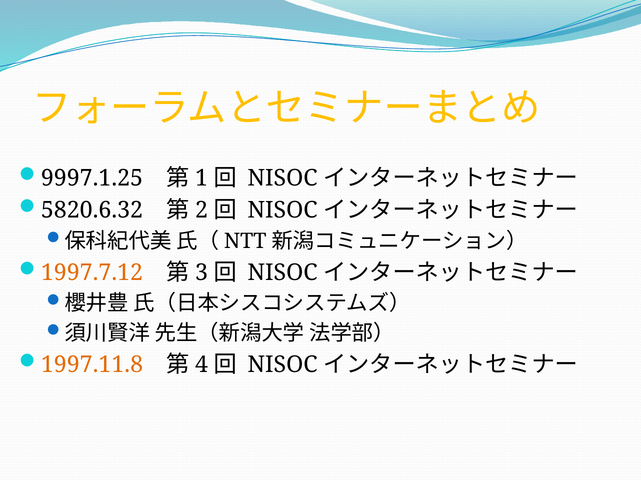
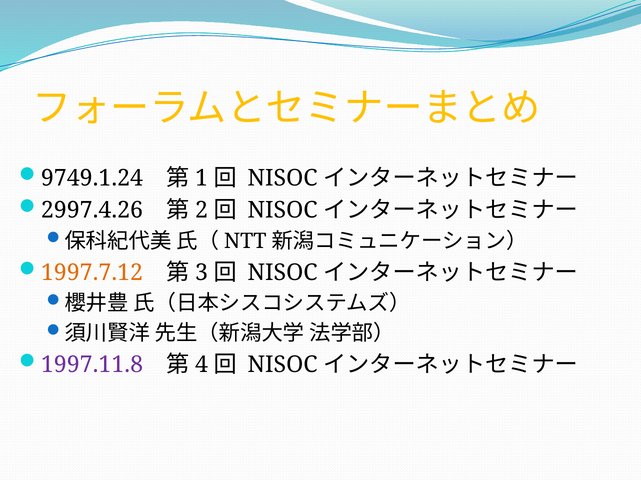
9997.1.25: 9997.1.25 -> 9749.1.24 (92, 178)
5820.6.32: 5820.6.32 -> 2997.4.26 (92, 211)
1997.11.8 colour: orange -> purple (92, 365)
